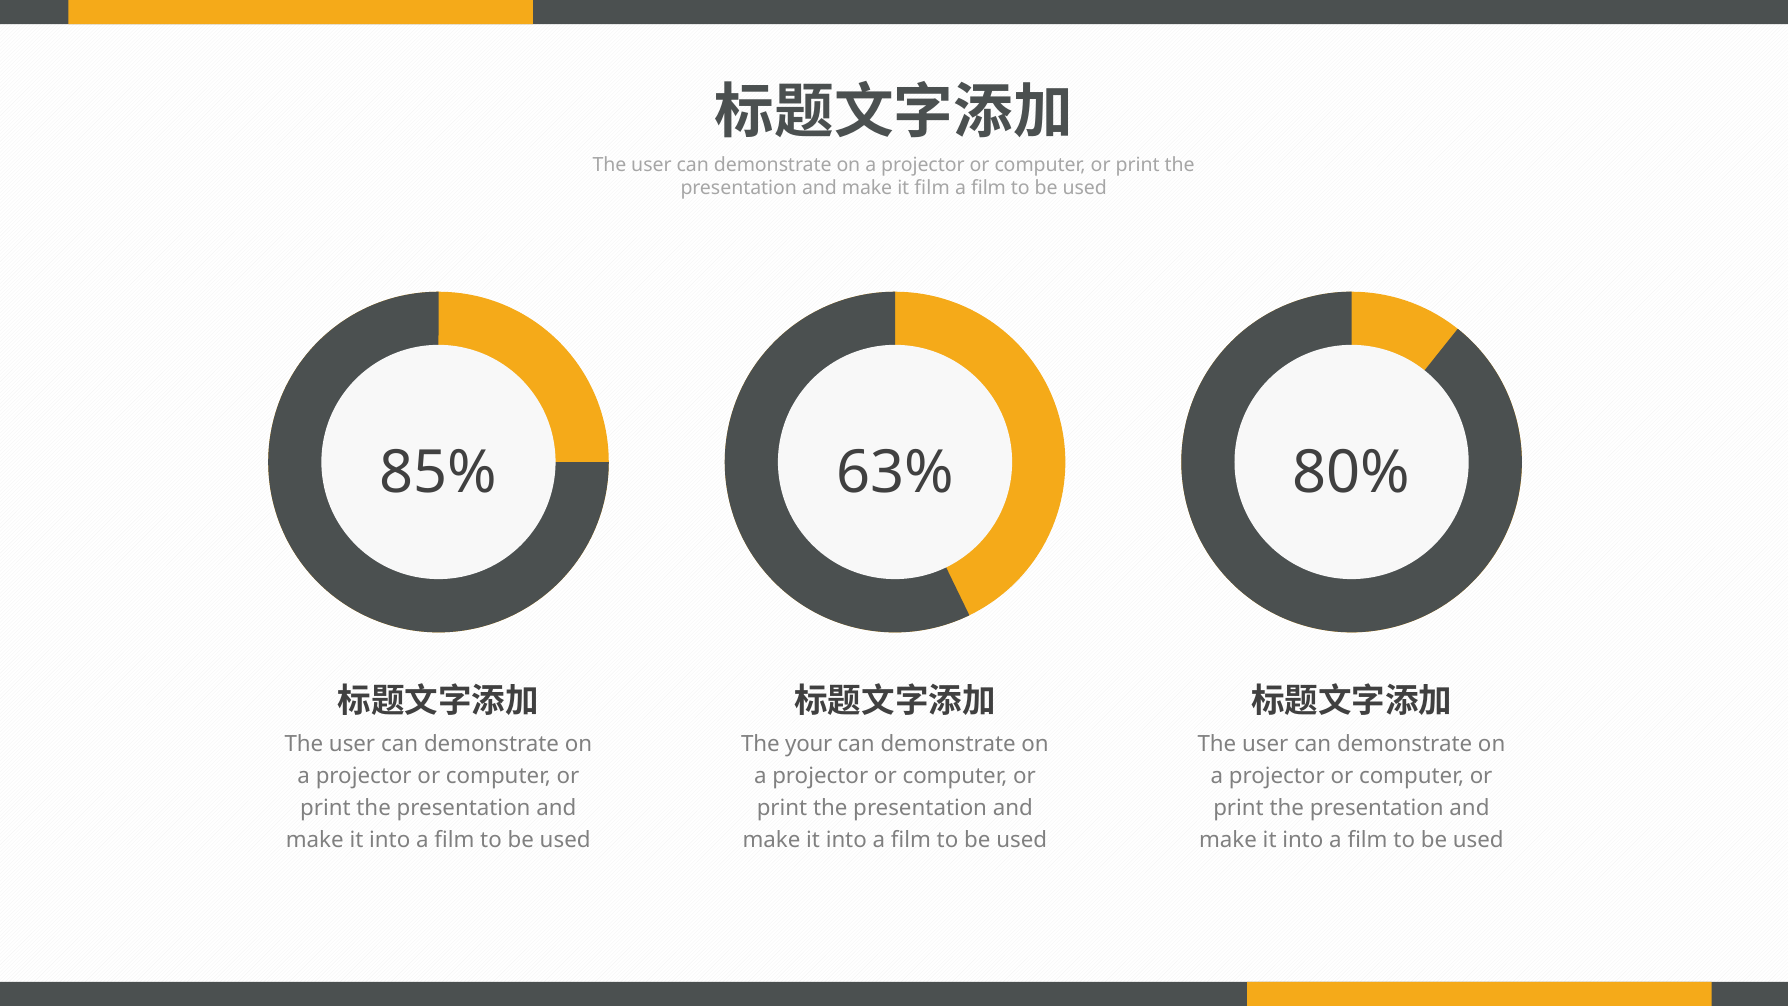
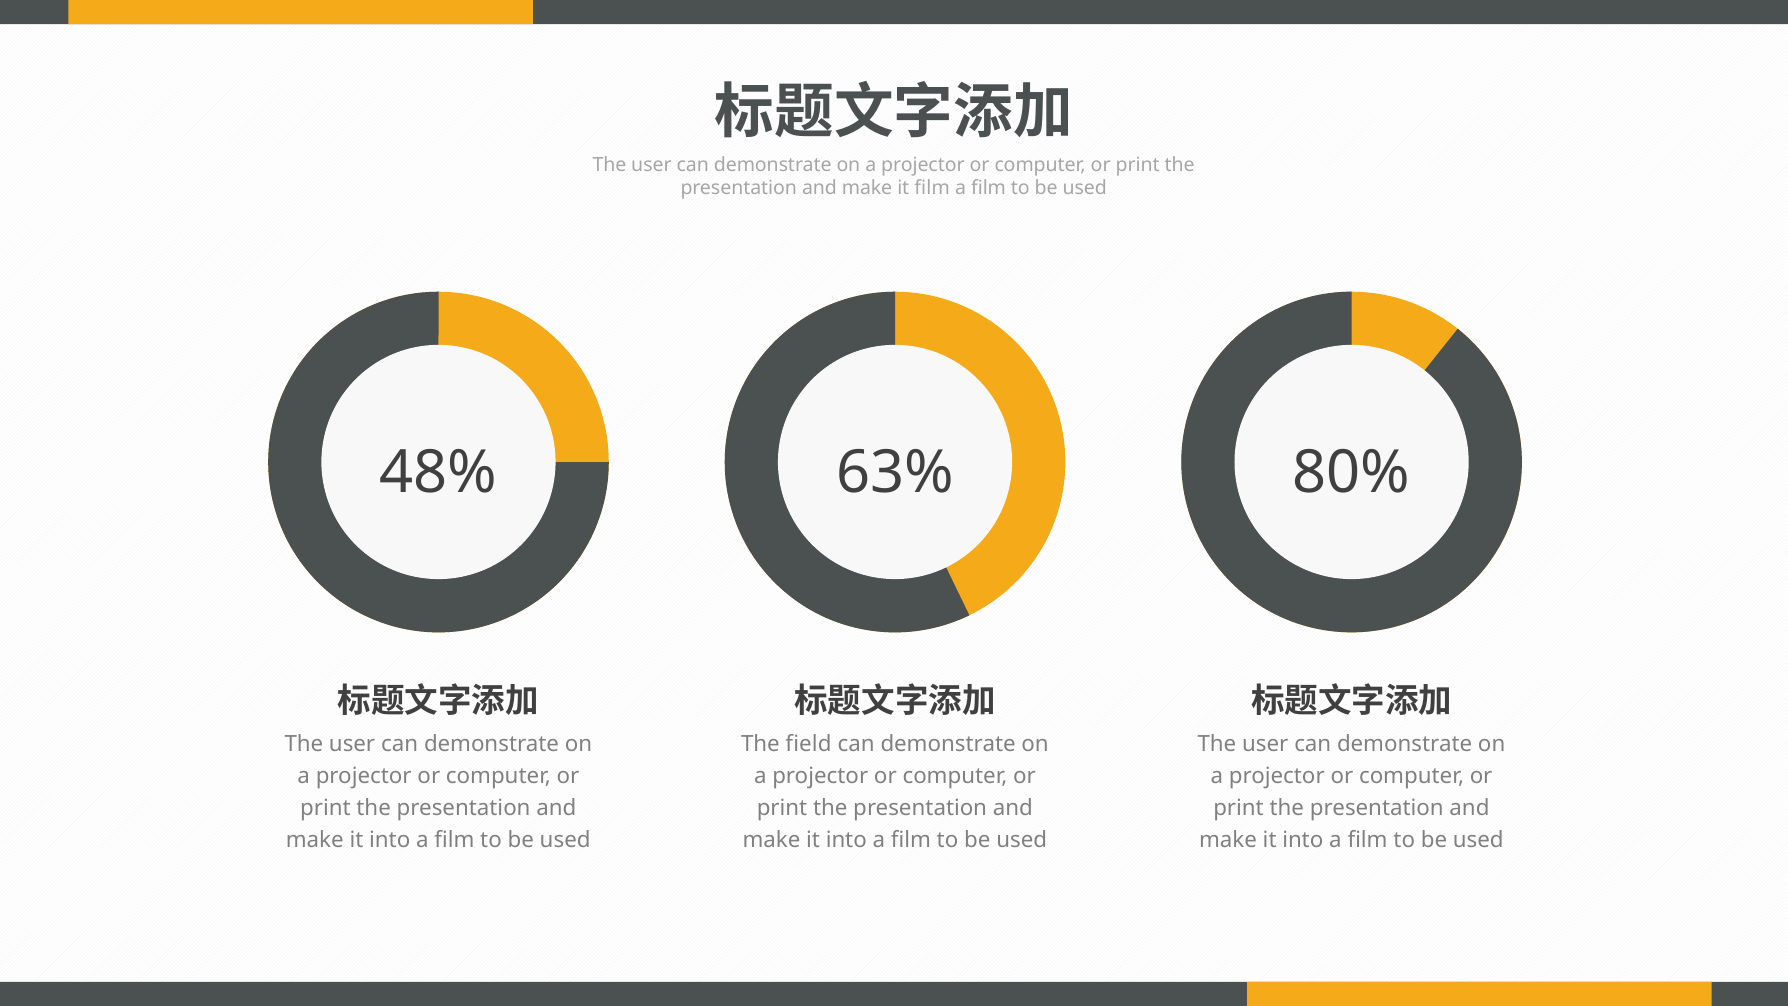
85%: 85% -> 48% (438, 473)
your: your -> field (809, 744)
